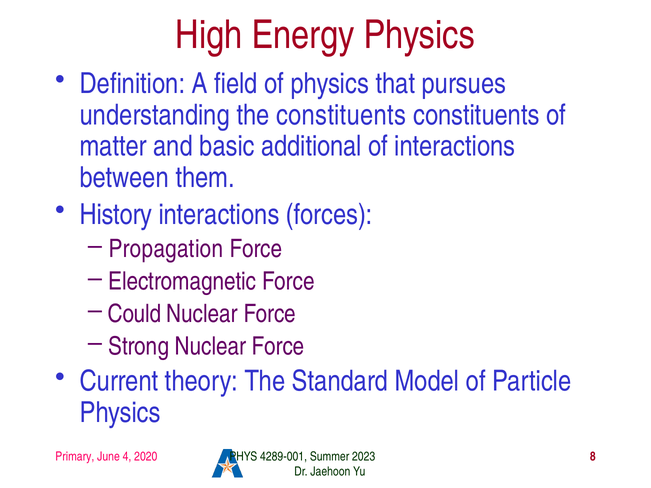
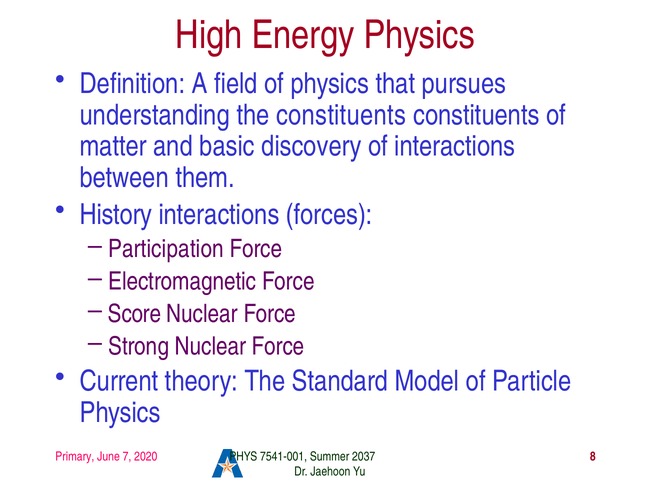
additional: additional -> discovery (311, 146)
Propagation: Propagation -> Participation (166, 249)
Could: Could -> Score (135, 314)
4: 4 -> 7 (127, 457)
4289-001: 4289-001 -> 7541-001 (284, 457)
2023: 2023 -> 2037 (364, 457)
